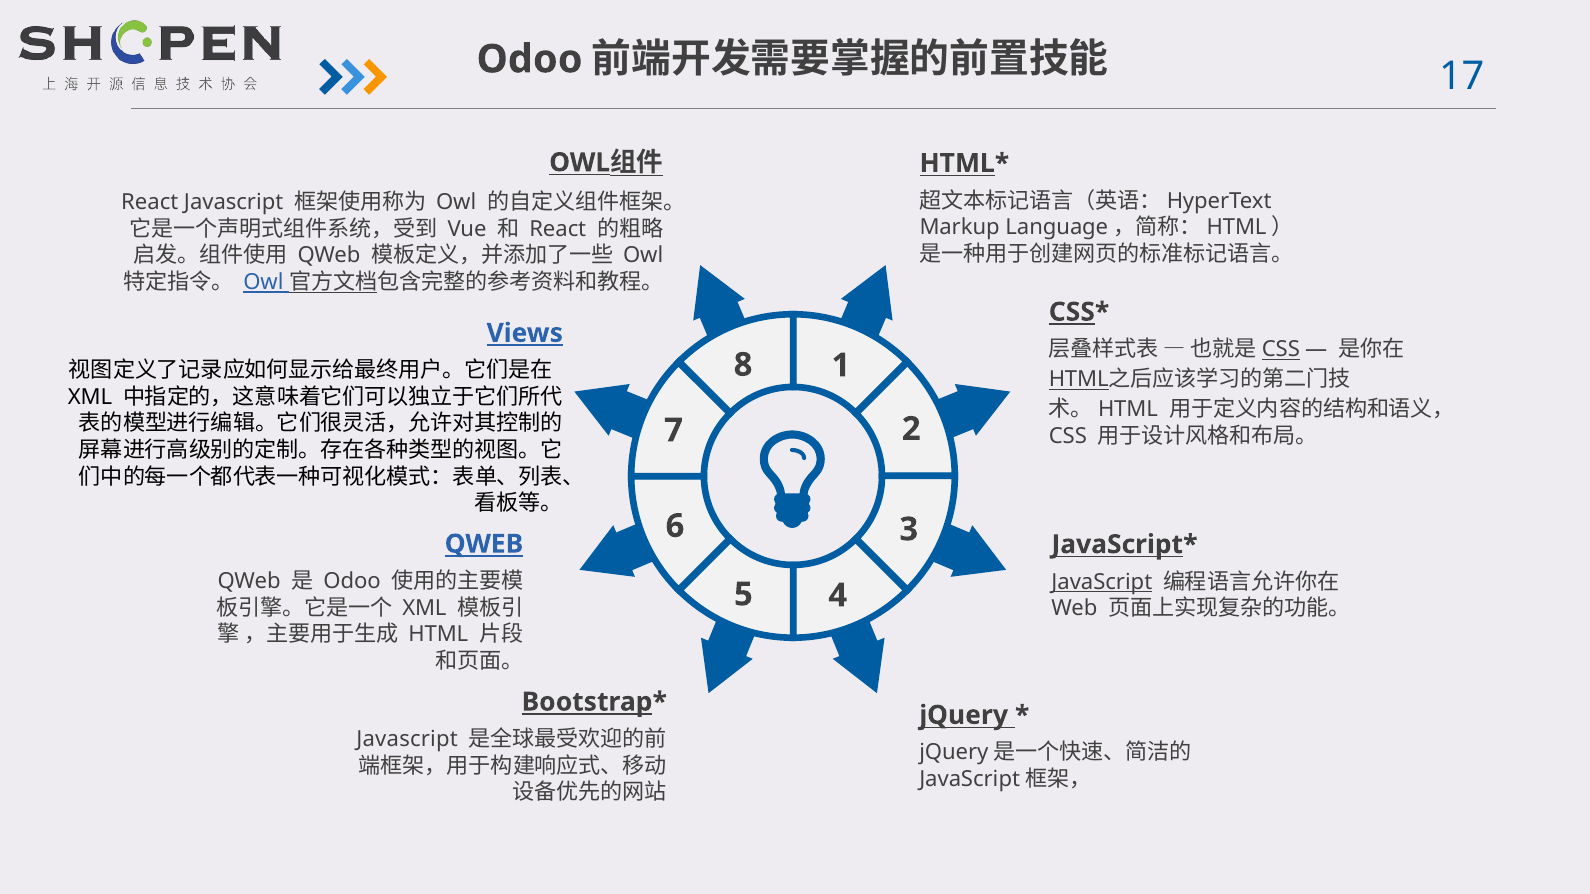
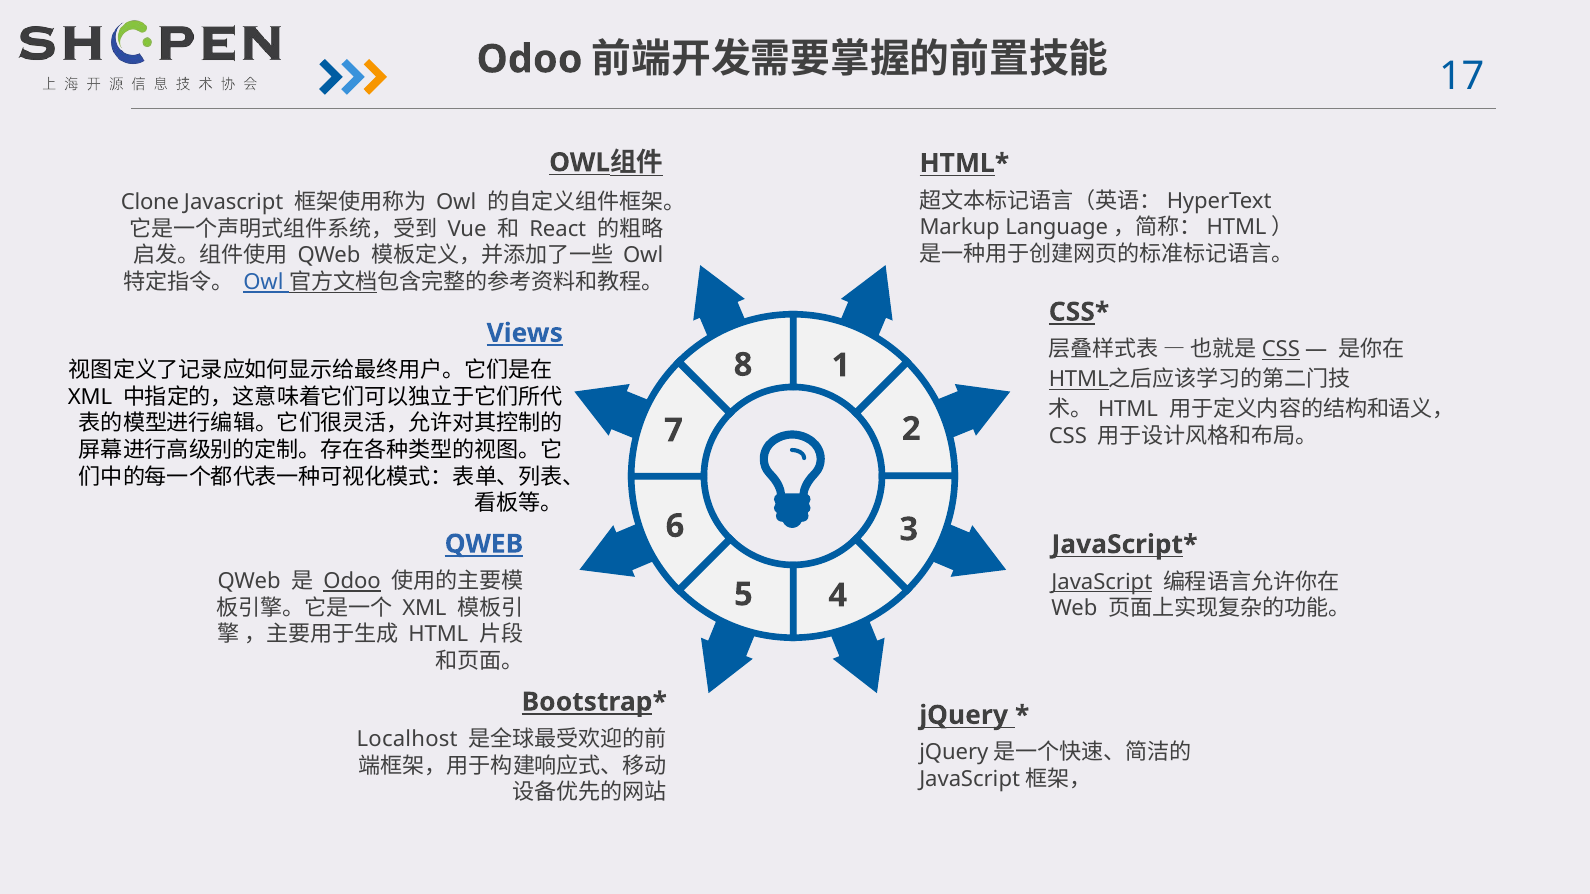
React: React -> Clone (150, 203)
Odoo underline: none -> present (352, 582)
Javascript: Javascript -> Localhost (407, 740)
